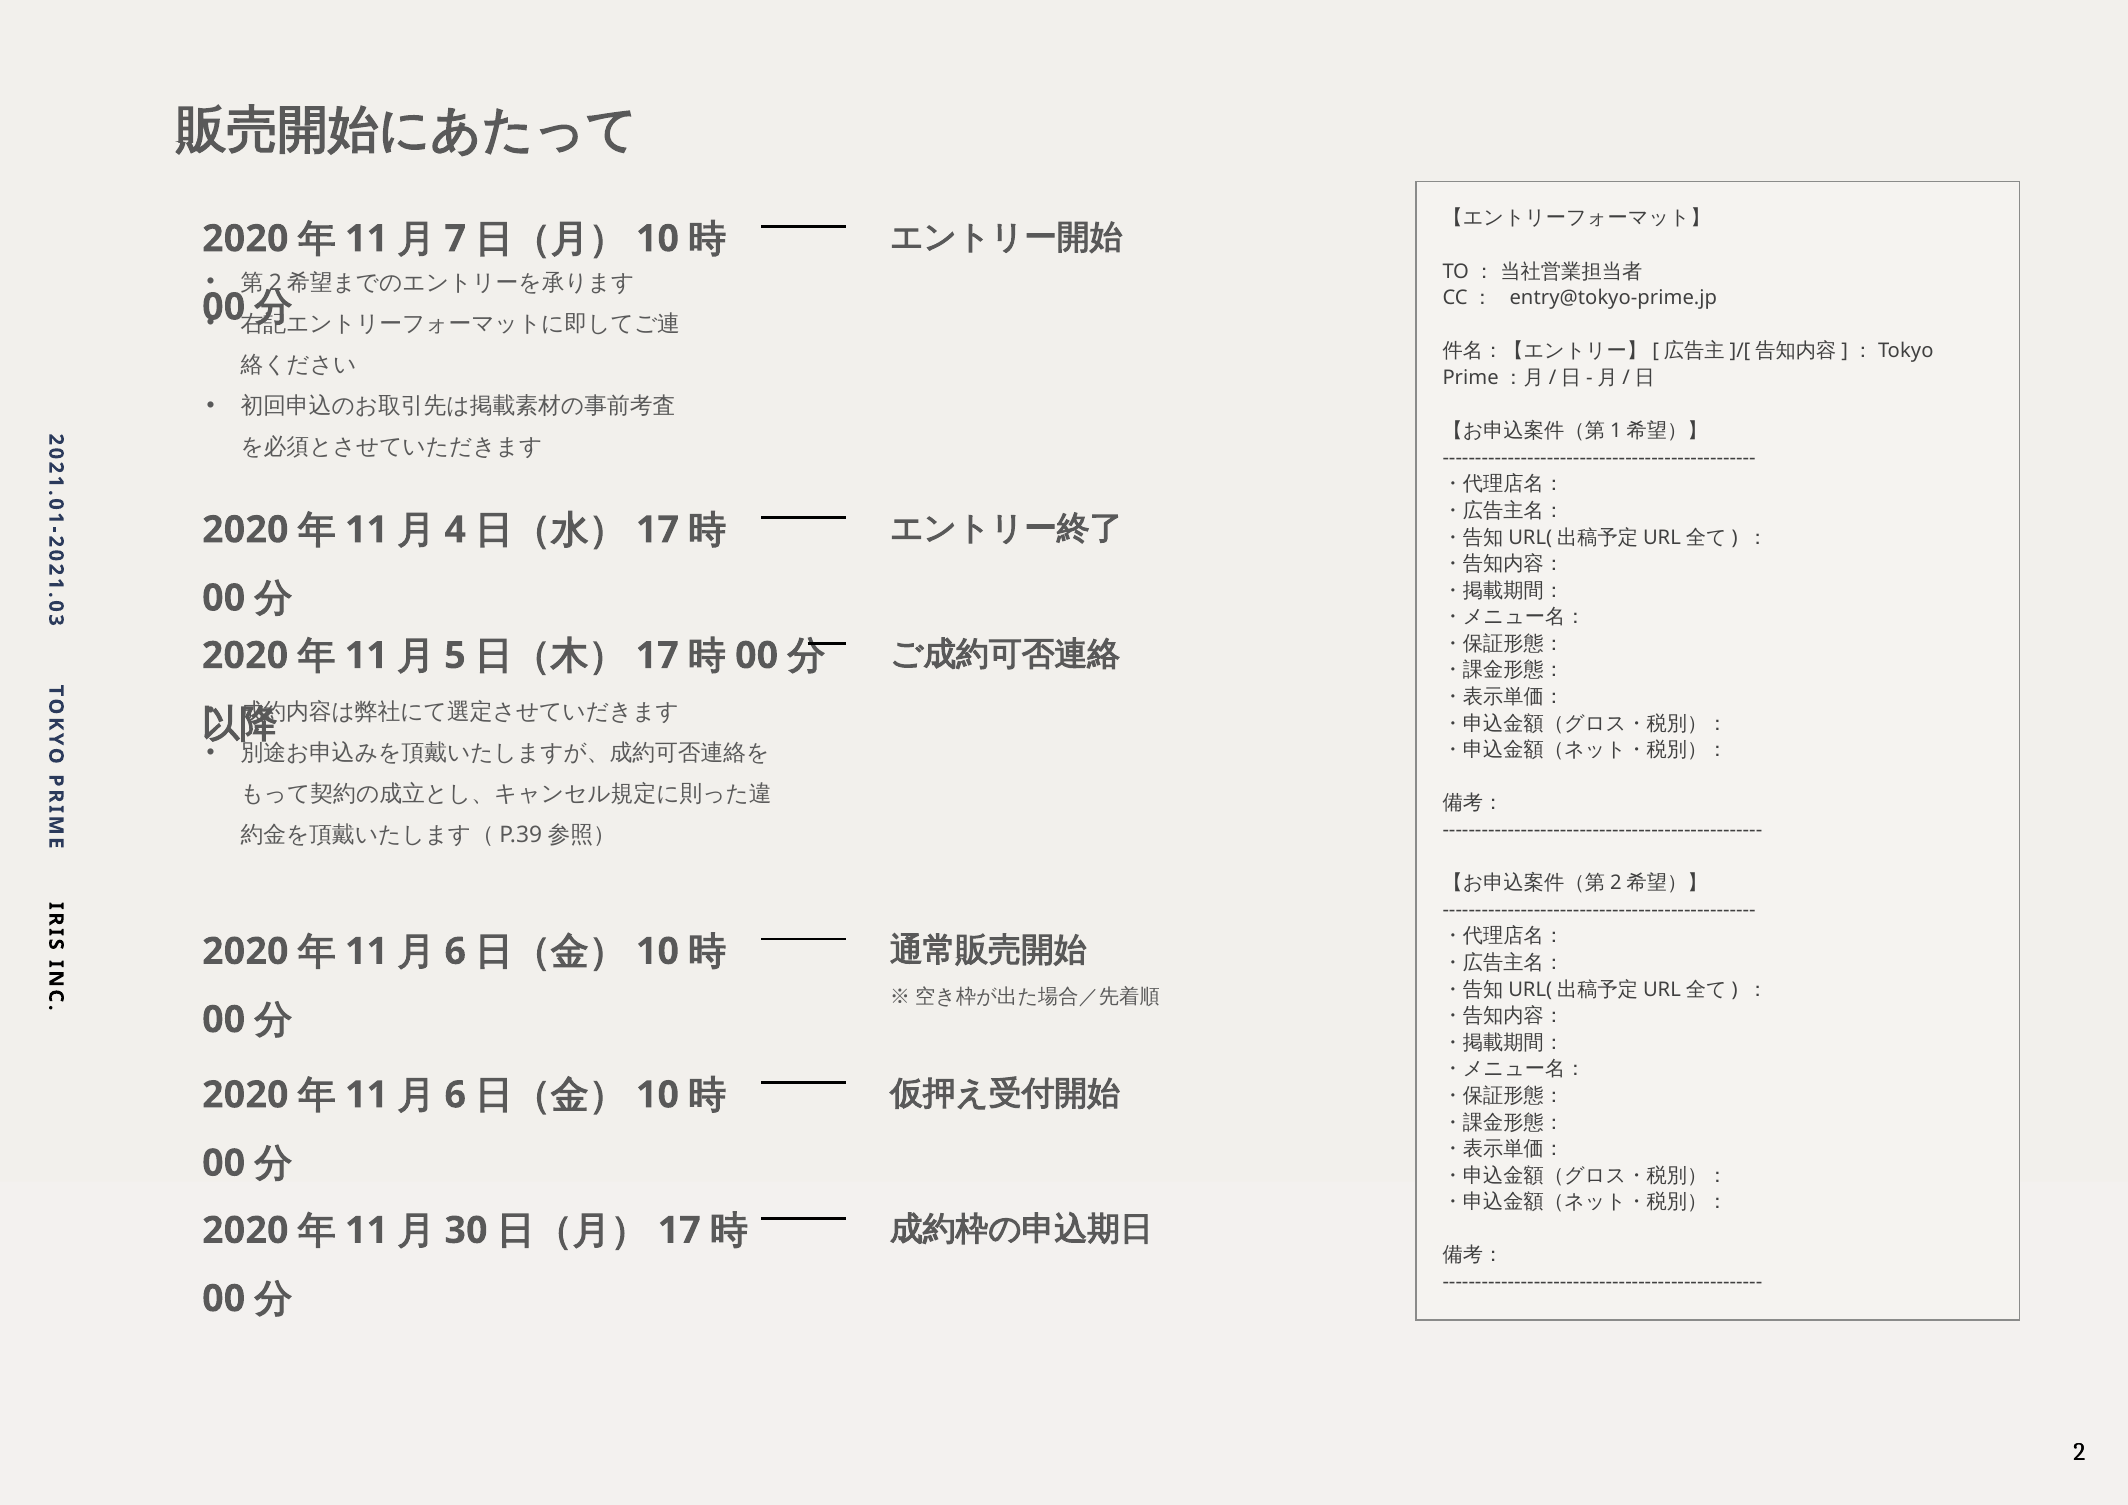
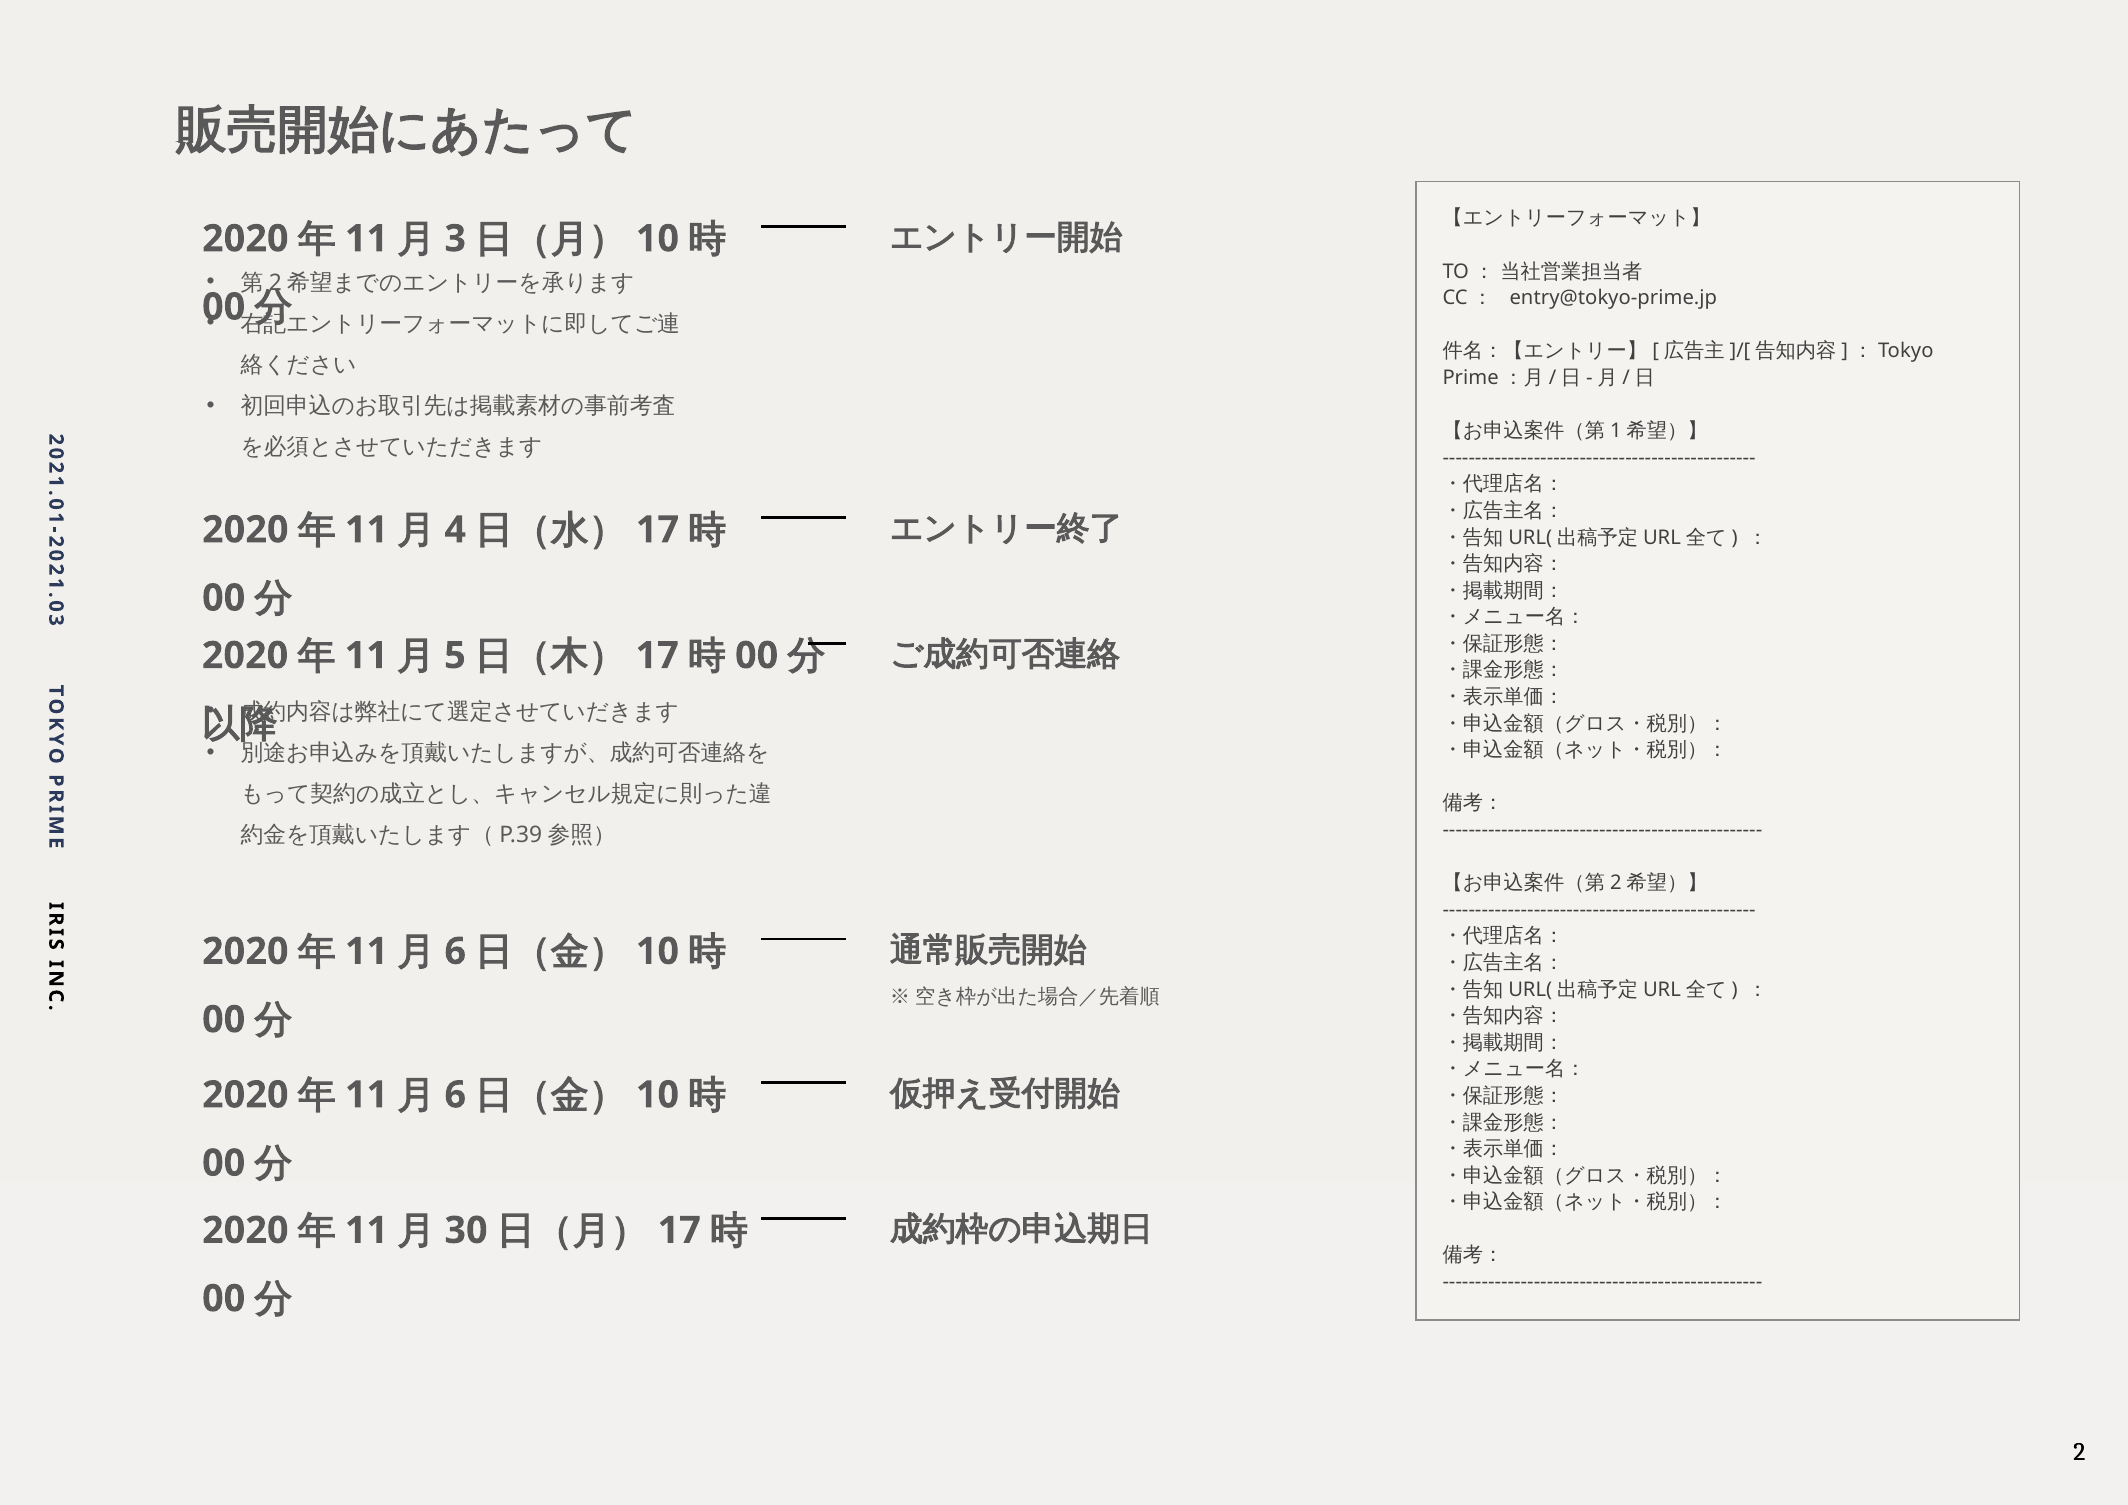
7: 7 -> 3 (455, 239)
